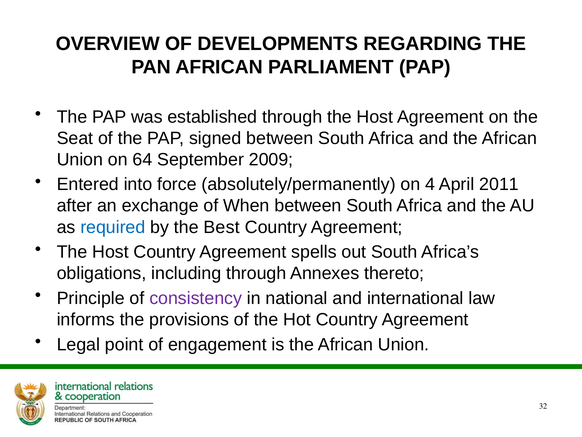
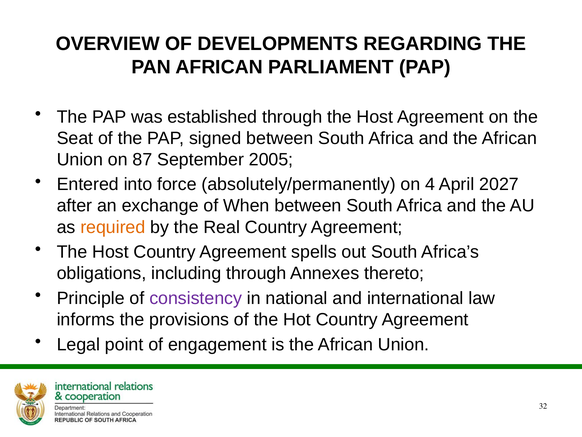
64: 64 -> 87 (142, 159)
2009: 2009 -> 2005 (271, 159)
2011: 2011 -> 2027 (499, 184)
required colour: blue -> orange (113, 227)
Best: Best -> Real (222, 227)
